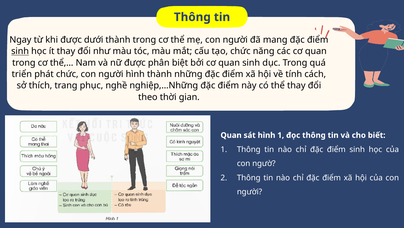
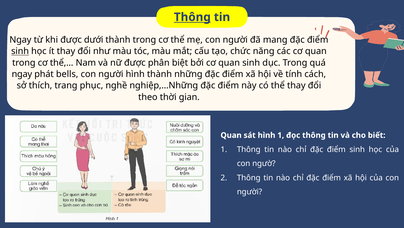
Thông underline: none -> present (192, 17)
triển: triển -> ngay (22, 74)
phát chức: chức -> bells (67, 74)
